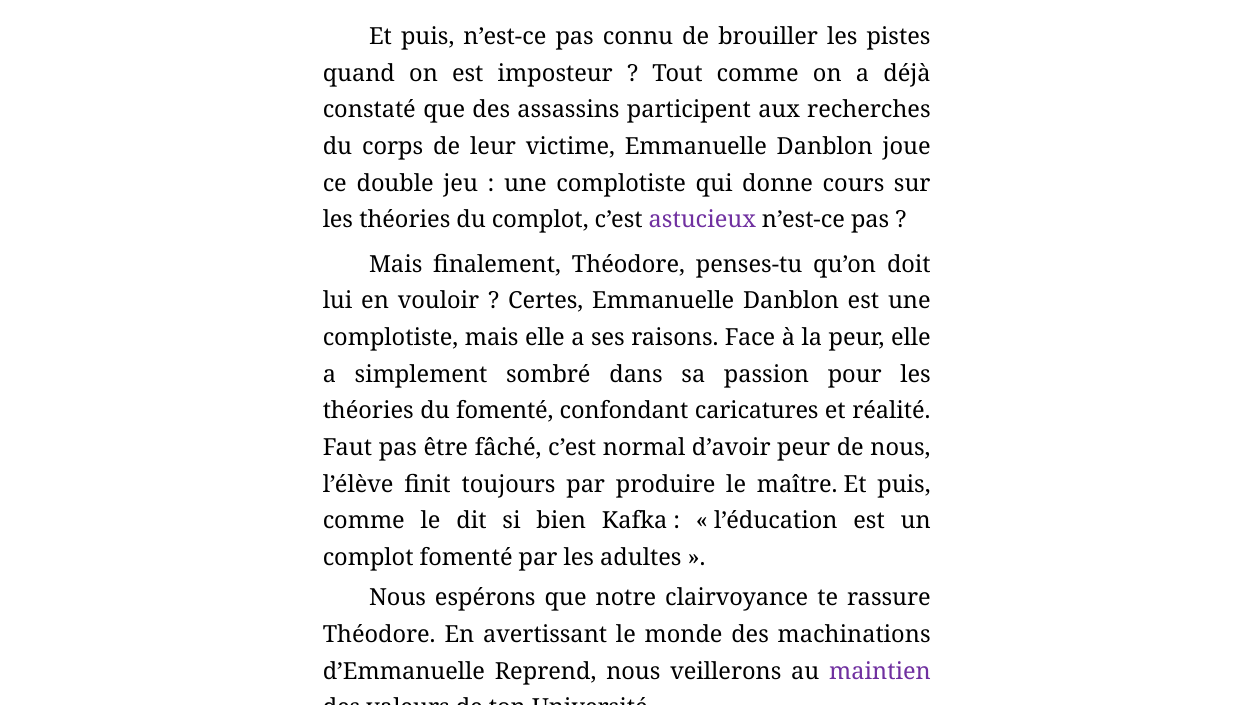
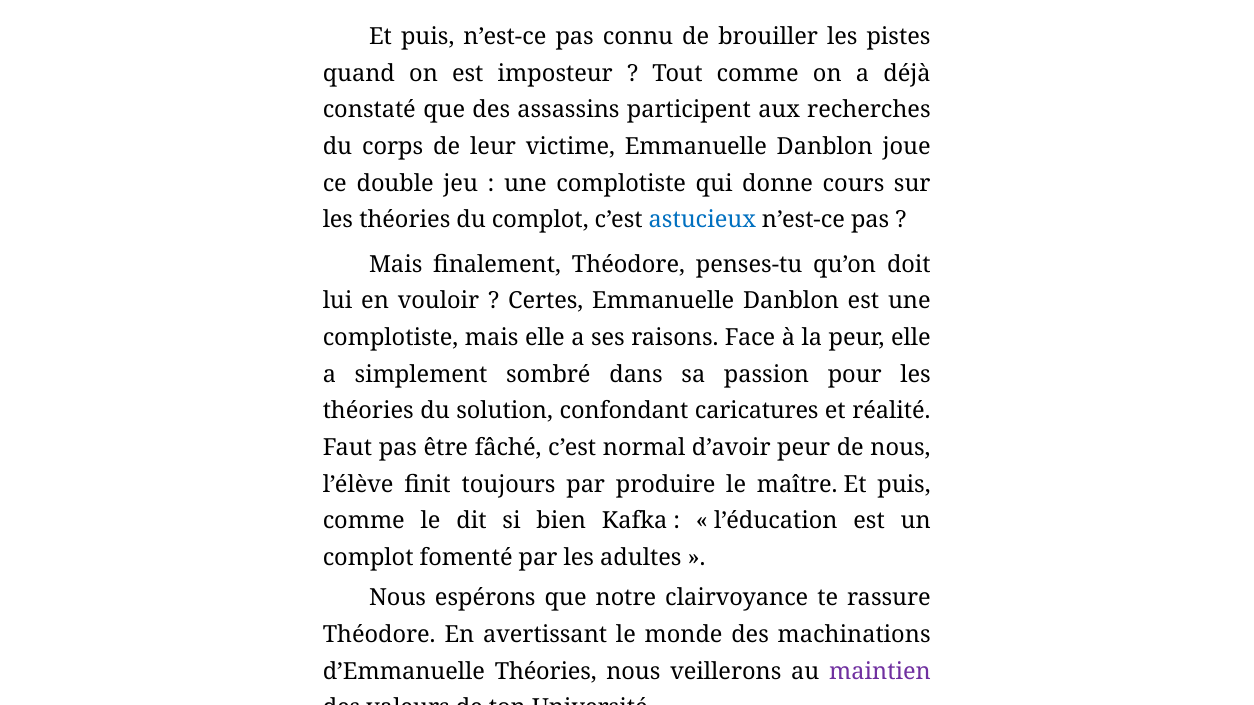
astucieux colour: purple -> blue (702, 220)
du fomenté: fomenté -> solution (505, 411)
d’Emmanuelle Reprend: Reprend -> Théories (546, 672)
